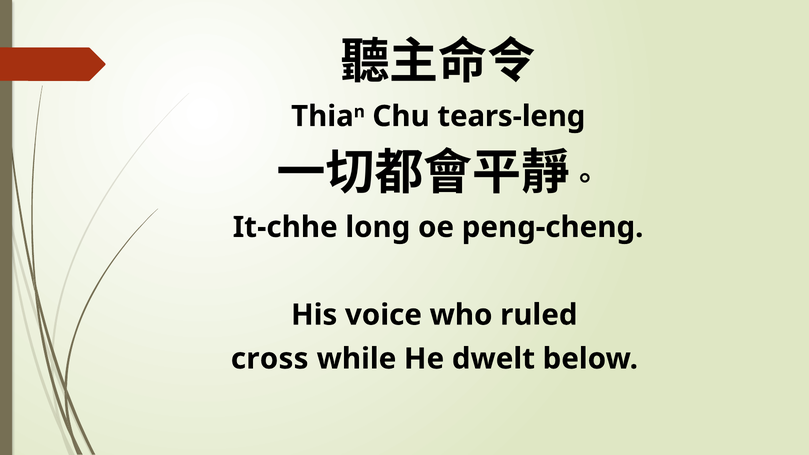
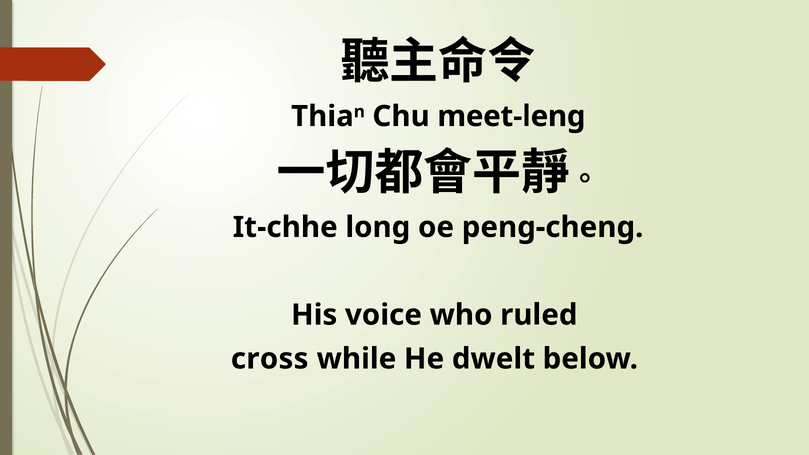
tears-leng: tears-leng -> meet-leng (511, 116)
